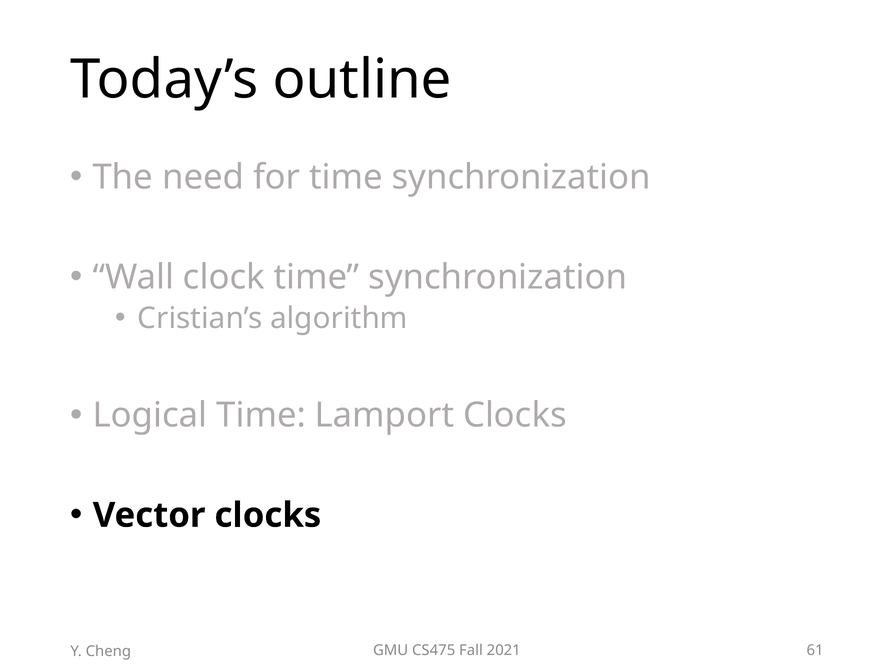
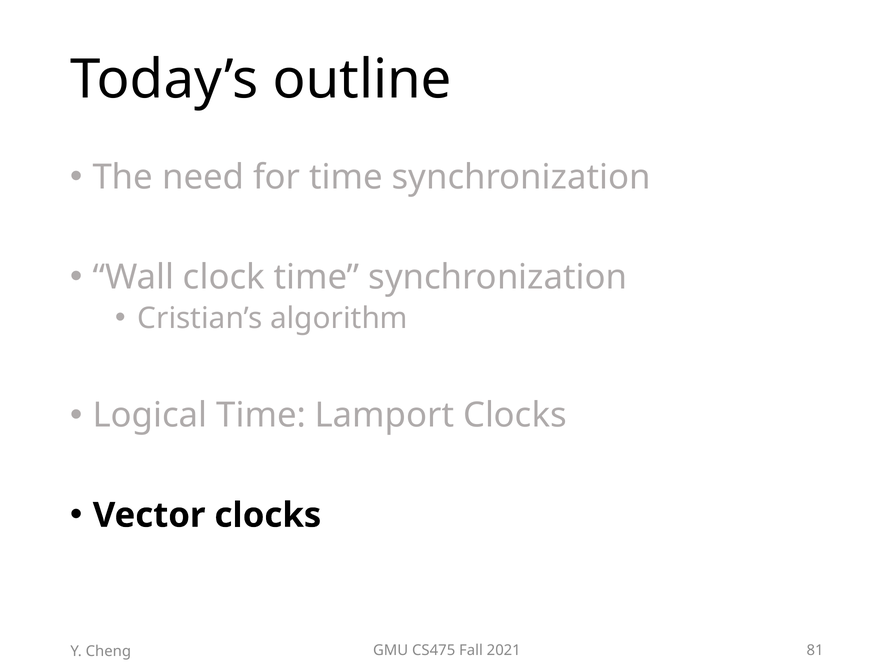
61: 61 -> 81 (815, 650)
